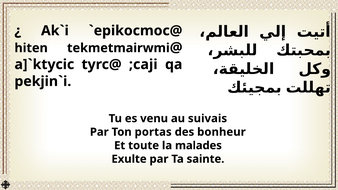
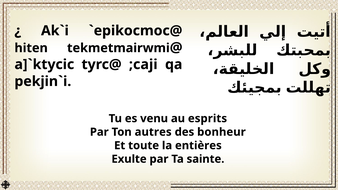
suivais: suivais -> esprits (207, 119)
portas: portas -> autres (153, 132)
malades: malades -> entières (198, 146)
